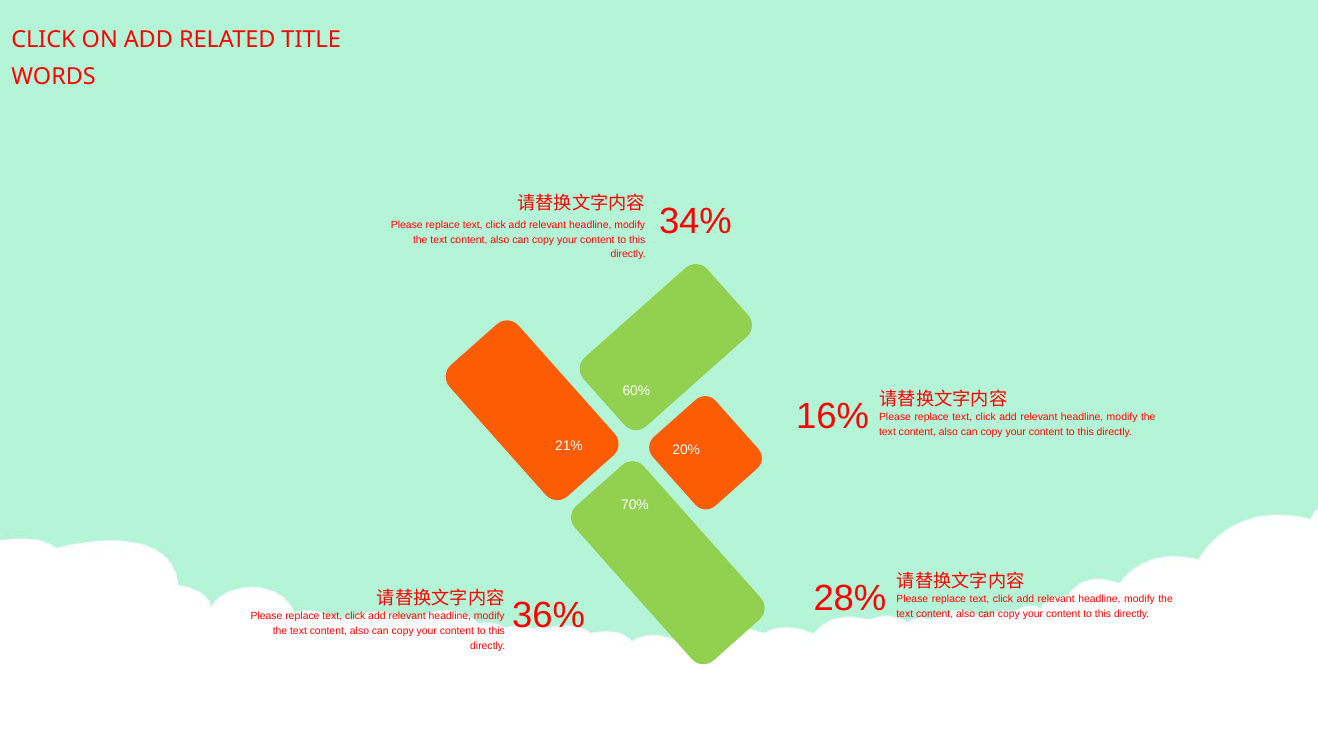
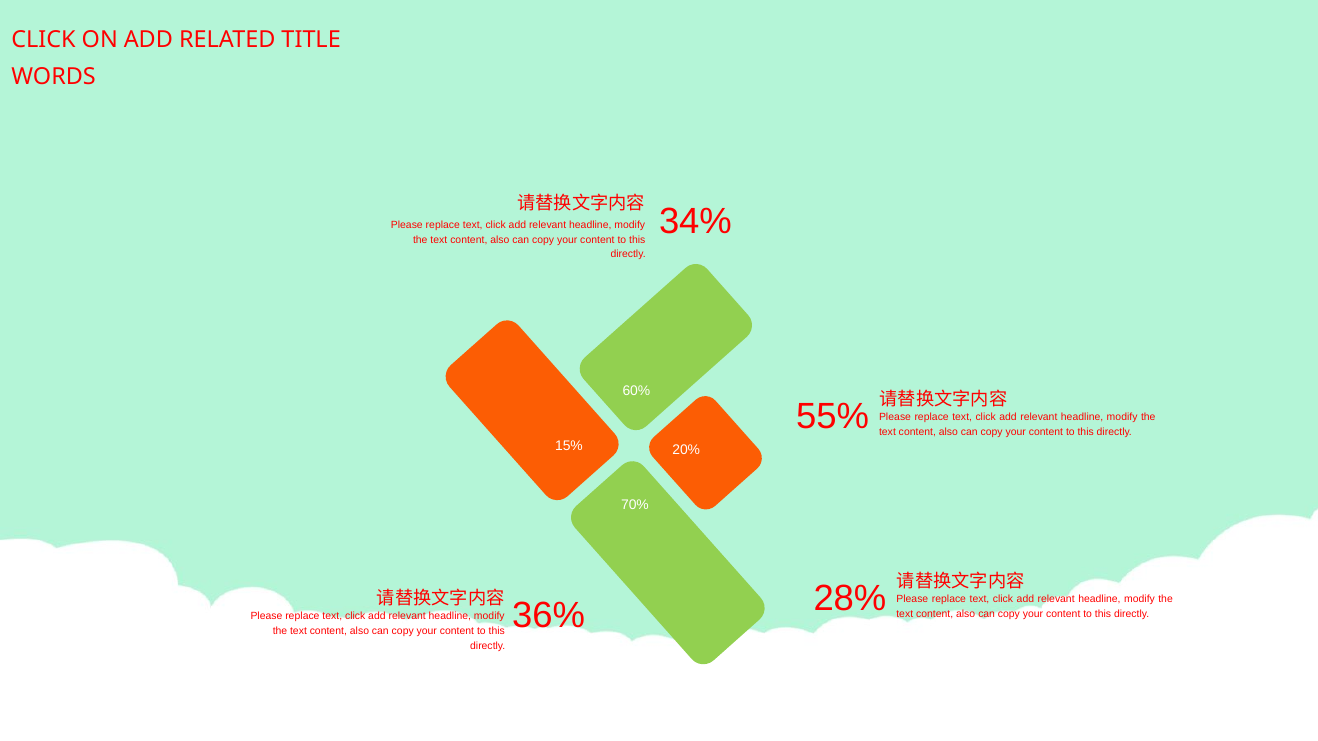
16%: 16% -> 55% (833, 416)
21%: 21% -> 15% (569, 447)
